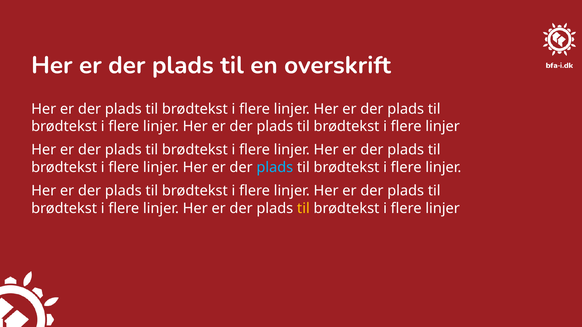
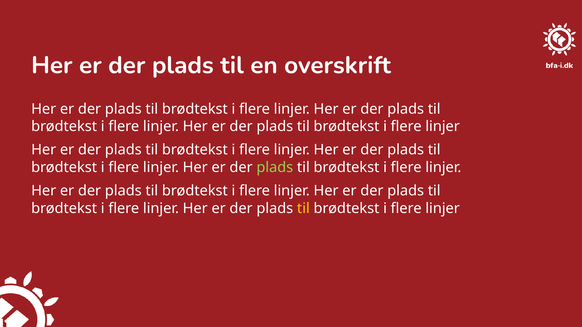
plads colour: light blue -> light green (275, 167)
